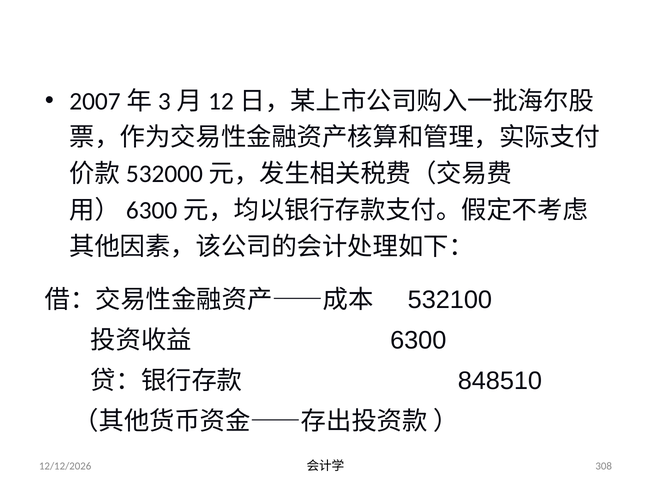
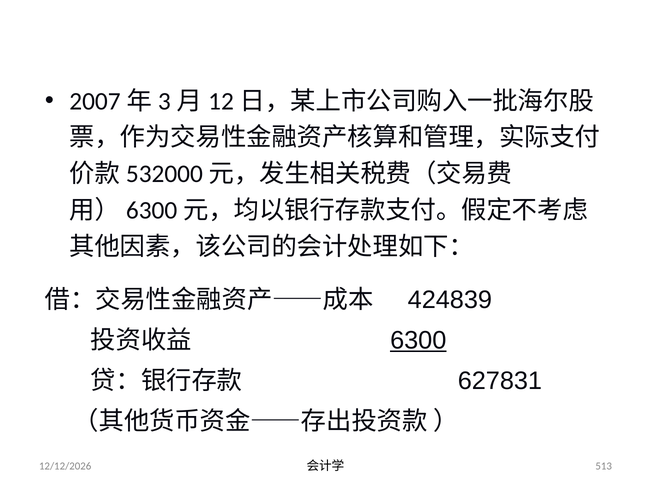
532100: 532100 -> 424839 (450, 300)
6300 underline: none -> present (418, 341)
848510: 848510 -> 627831 (500, 381)
308: 308 -> 513 (604, 466)
